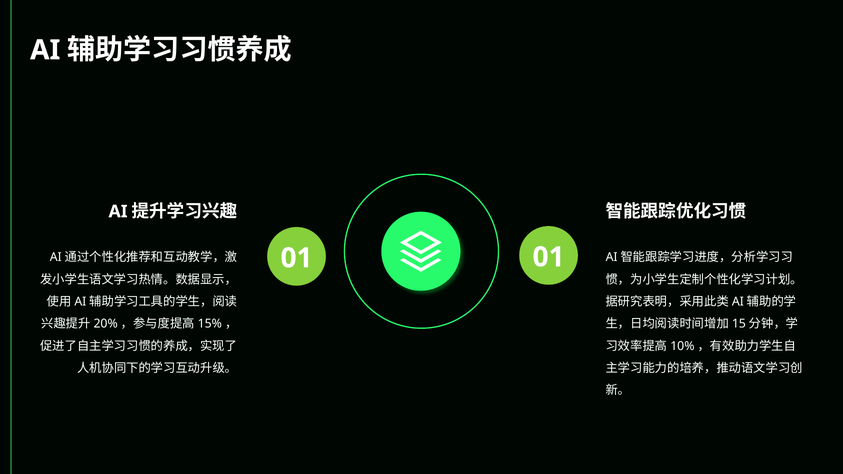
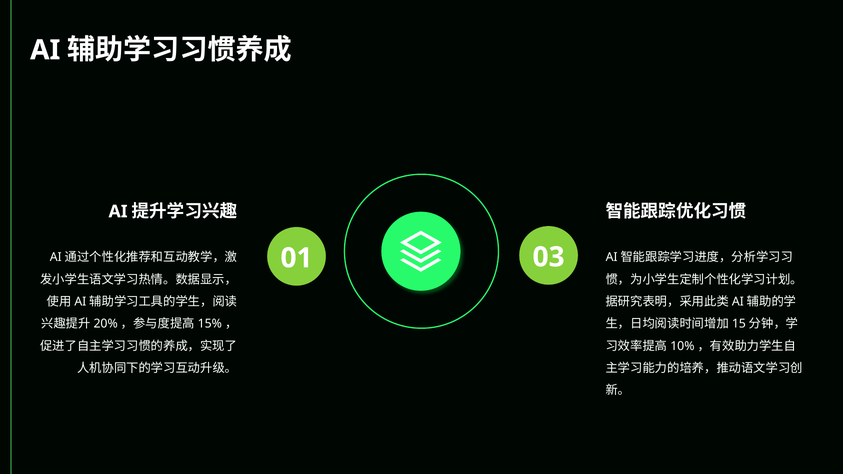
01 01: 01 -> 03 (549, 257)
